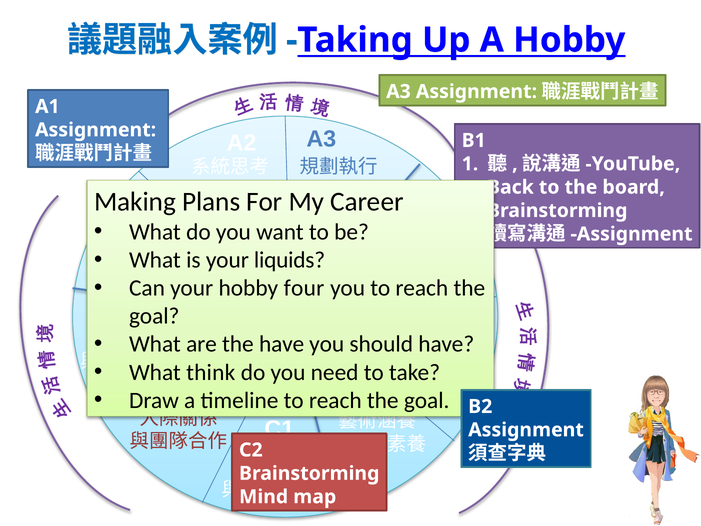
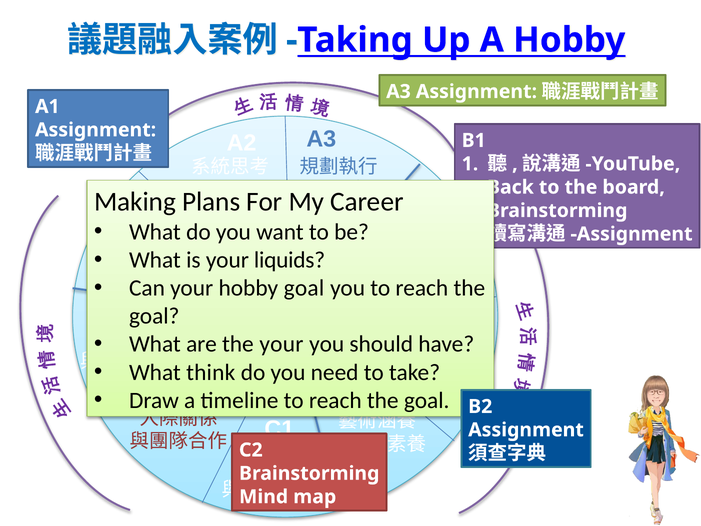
hobby four: four -> goal (304, 288)
have: have -> your (281, 344)
